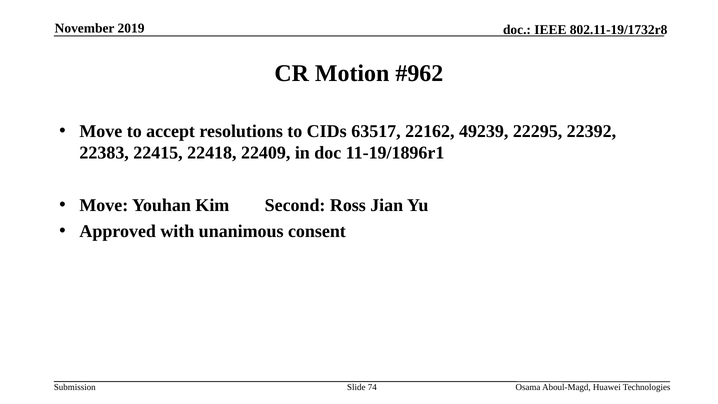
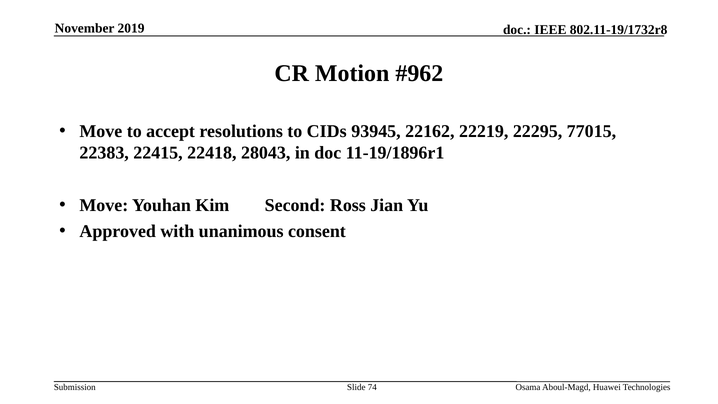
63517: 63517 -> 93945 (376, 131)
49239: 49239 -> 22219 (484, 131)
22392: 22392 -> 77015 (591, 131)
22409: 22409 -> 28043 (266, 153)
